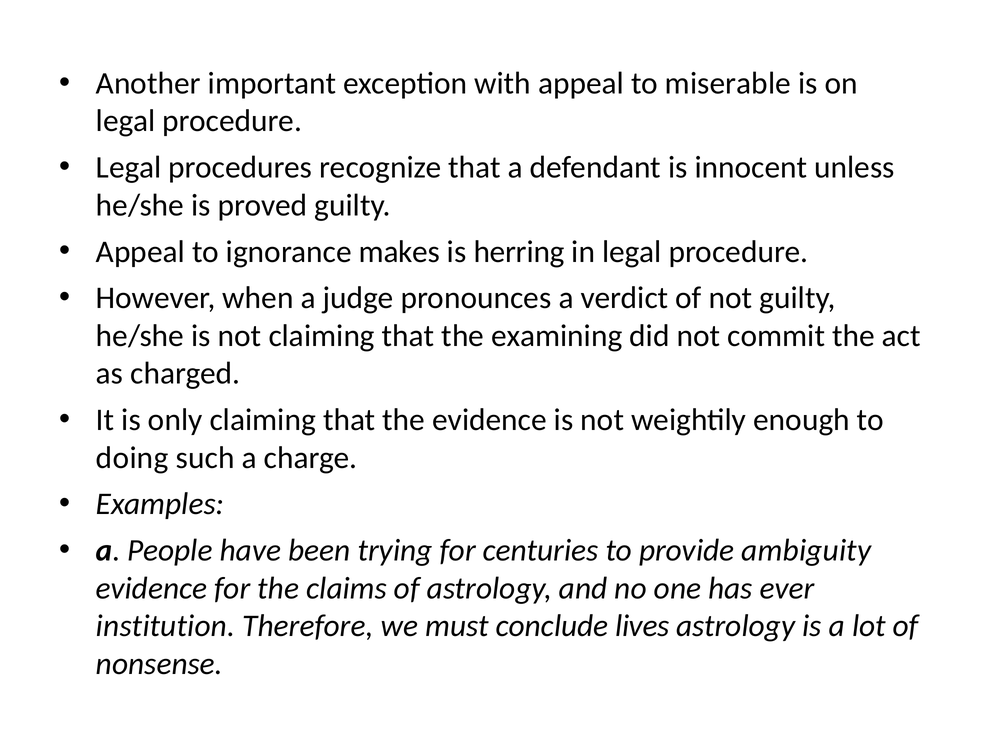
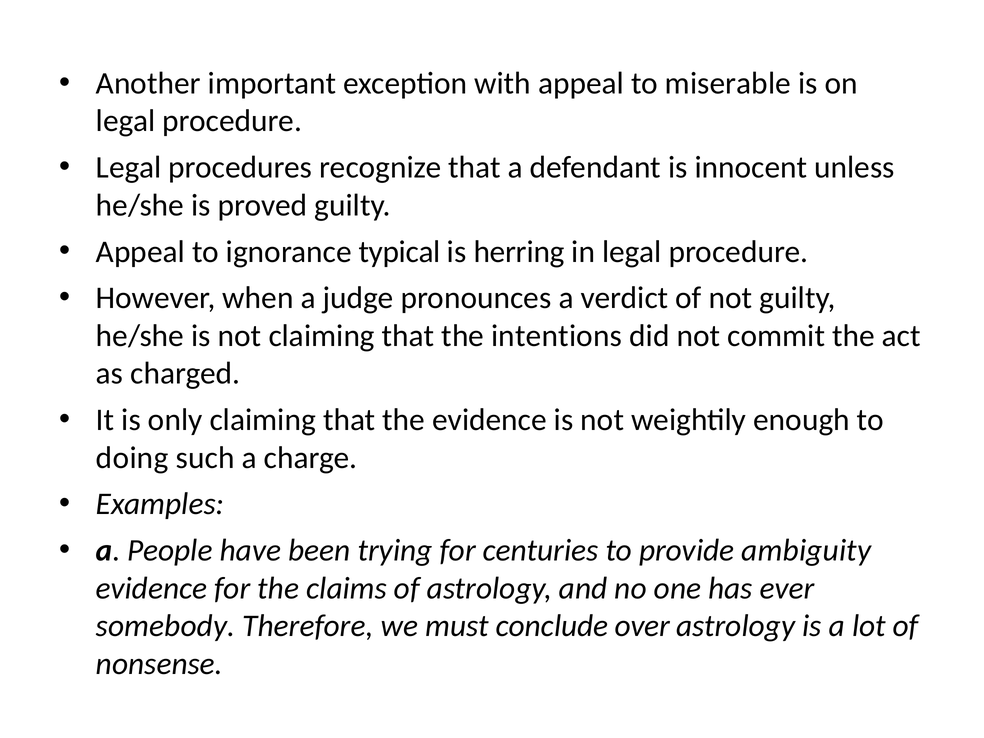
makes: makes -> typical (400, 252)
examining: examining -> intentions (557, 336)
institution: institution -> somebody (166, 626)
lives: lives -> over (642, 626)
